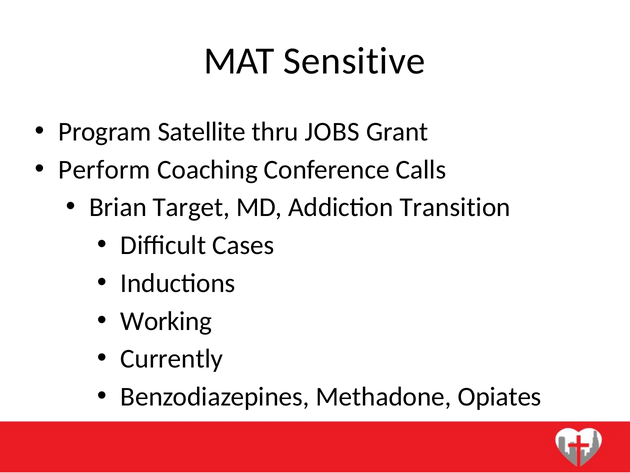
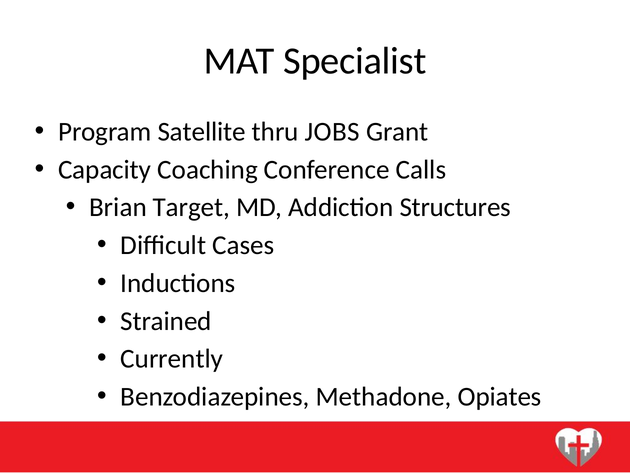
Sensitive: Sensitive -> Specialist (355, 61)
Perform: Perform -> Capacity (105, 169)
Transition: Transition -> Structures (455, 207)
Working: Working -> Strained (166, 321)
